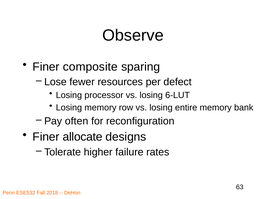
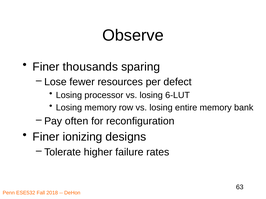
composite: composite -> thousands (90, 67)
allocate: allocate -> ionizing (83, 137)
